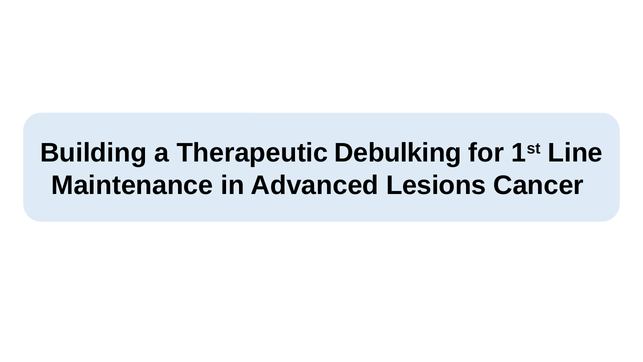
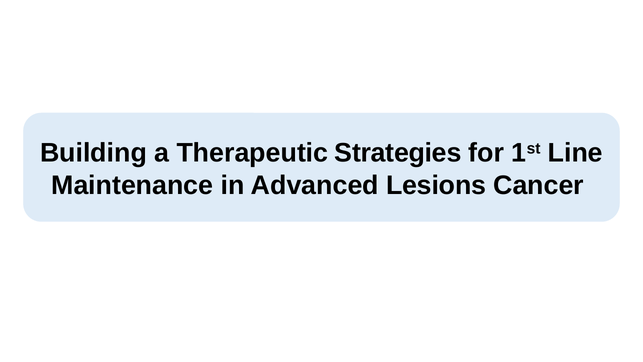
Debulking: Debulking -> Strategies (398, 153)
